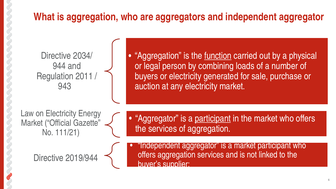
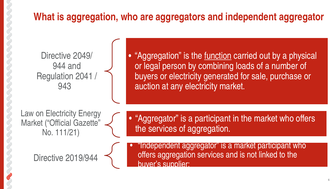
2034/: 2034/ -> 2049/ (83, 56)
2011: 2011 -> 2041 (84, 76)
participant underline: present -> none (213, 118)
